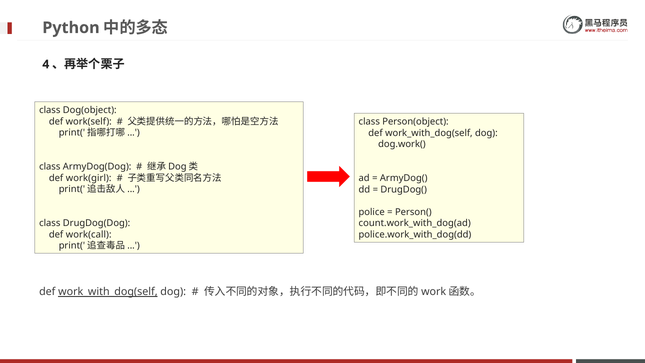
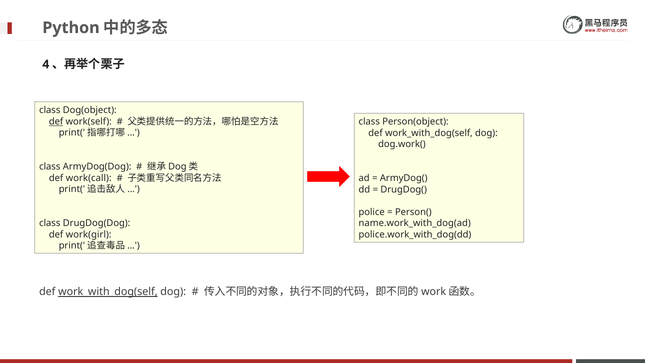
def underline: none -> present (56, 121)
work(girl: work(girl -> work(call (89, 178)
count.work_with_dog(ad: count.work_with_dog(ad -> name.work_with_dog(ad (415, 223)
work(call: work(call -> work(girl (89, 234)
